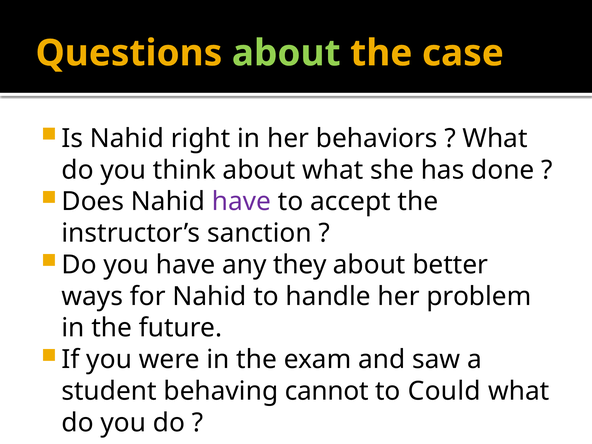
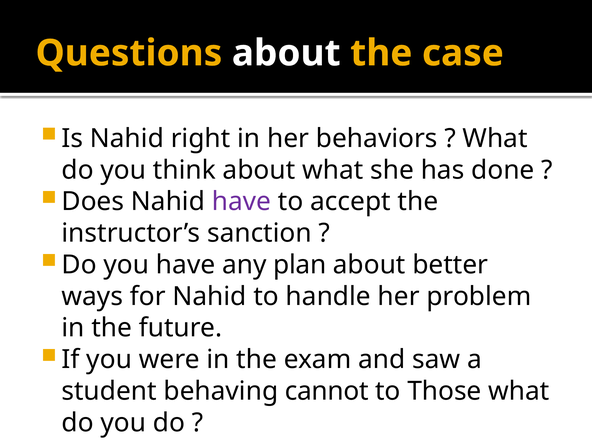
about colour: light green -> white (286, 53)
they: they -> plan (300, 265)
Could: Could -> Those (444, 391)
